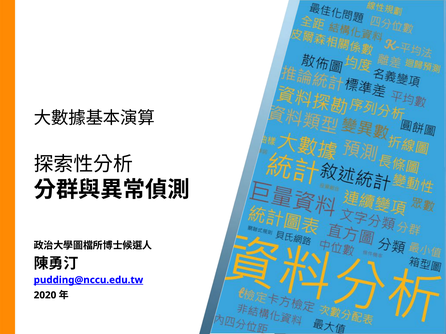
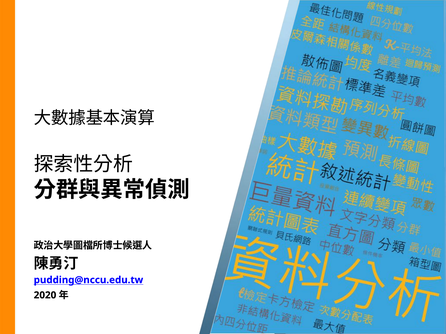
pudding@nccu.edu.tw underline: present -> none (88, 280)
